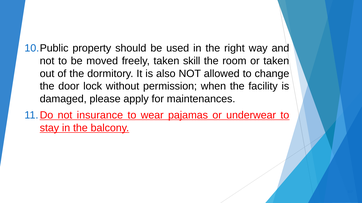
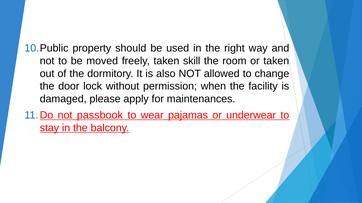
insurance: insurance -> passbook (100, 116)
